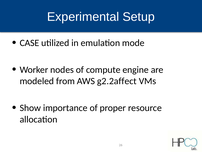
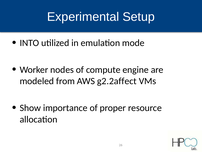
CASE: CASE -> INTO (29, 43)
